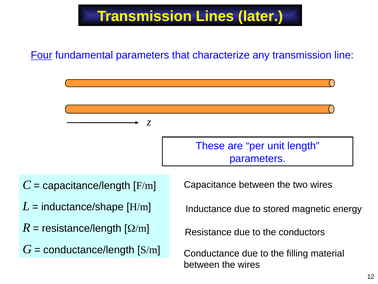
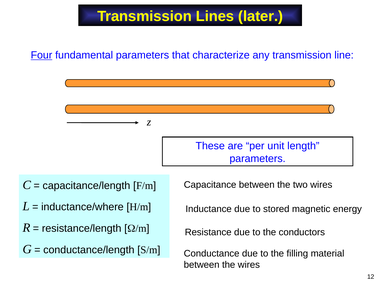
inductance/shape: inductance/shape -> inductance/where (82, 207)
